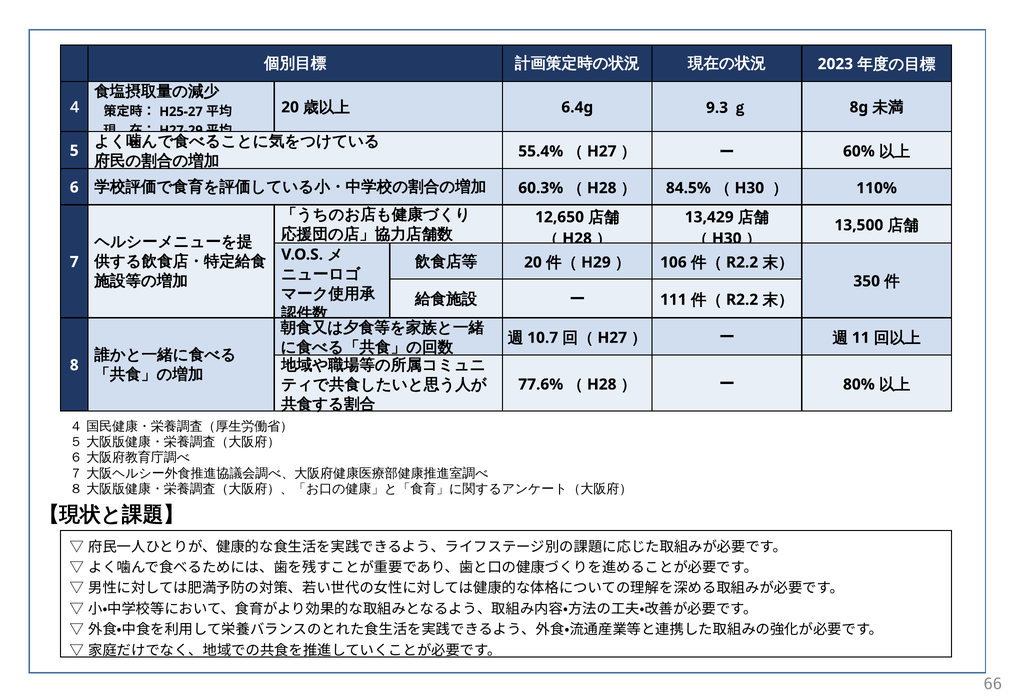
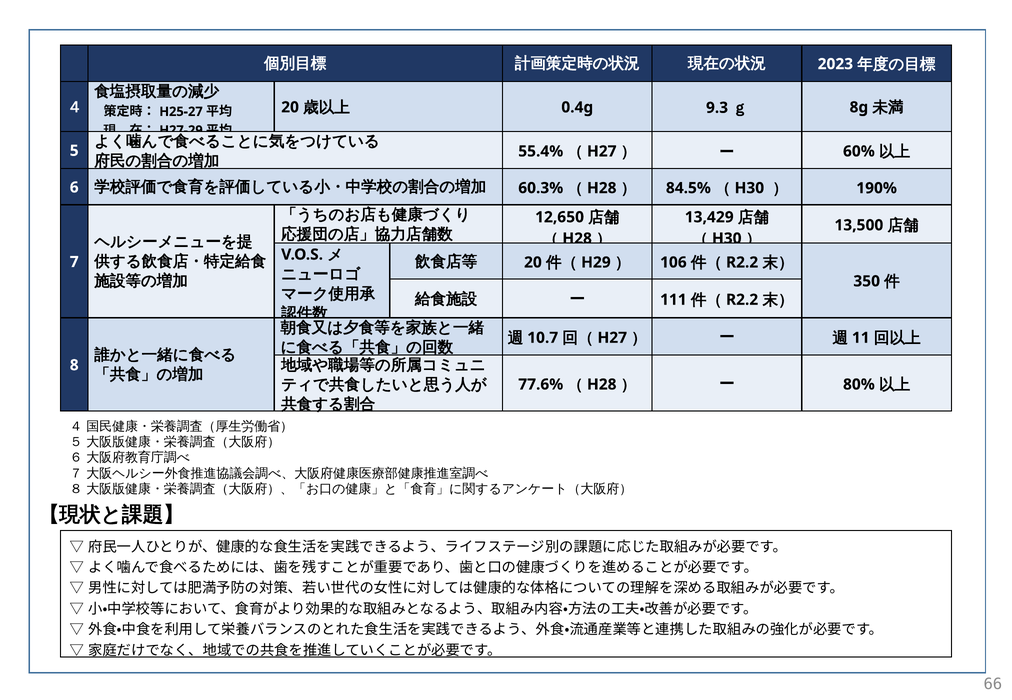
6.4g: 6.4g -> 0.4g (577, 107)
110%: 110% -> 190% (877, 188)
